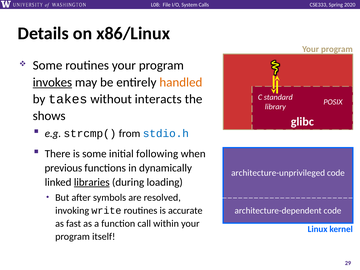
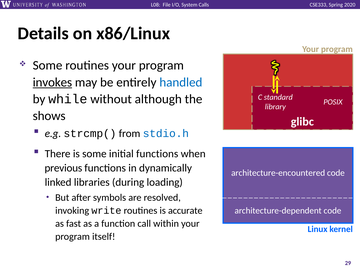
handled colour: orange -> blue (181, 82)
takes: takes -> while (68, 99)
interacts: interacts -> although (158, 99)
initial following: following -> functions (157, 154)
architecture-unprivileged: architecture-unprivileged -> architecture-encountered (278, 173)
libraries underline: present -> none (92, 182)
